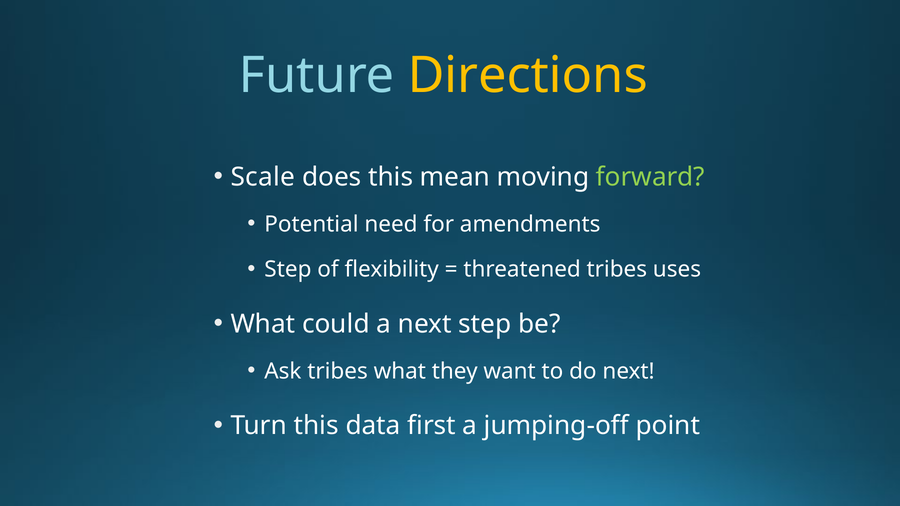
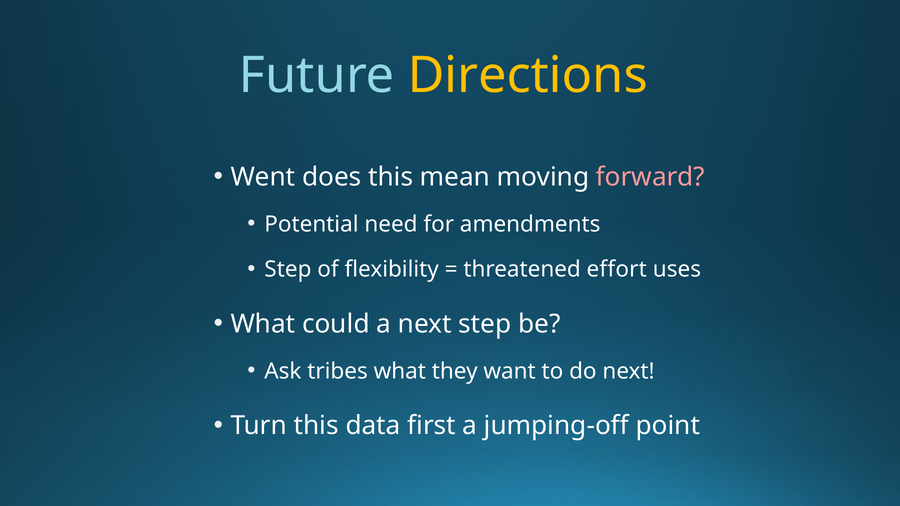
Scale: Scale -> Went (263, 177)
forward colour: light green -> pink (650, 177)
threatened tribes: tribes -> effort (617, 270)
